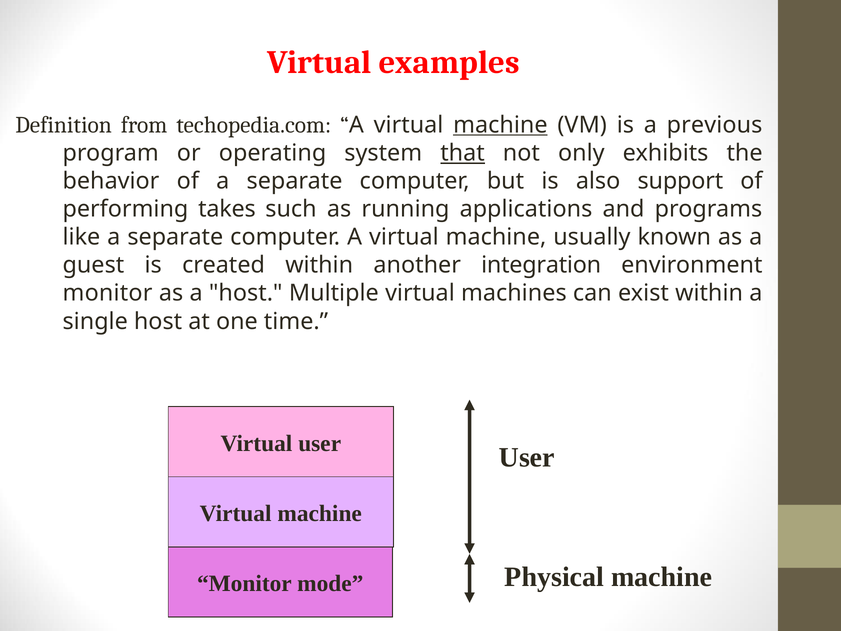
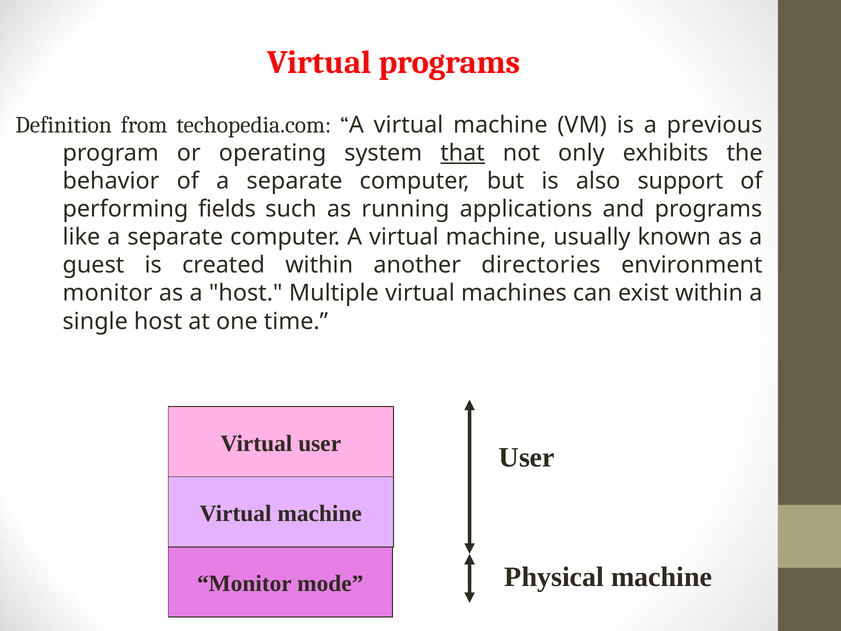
Virtual examples: examples -> programs (449, 62)
machine underline: present -> none (500, 125)
takes: takes -> fields (227, 209)
integration: integration -> directories (541, 265)
